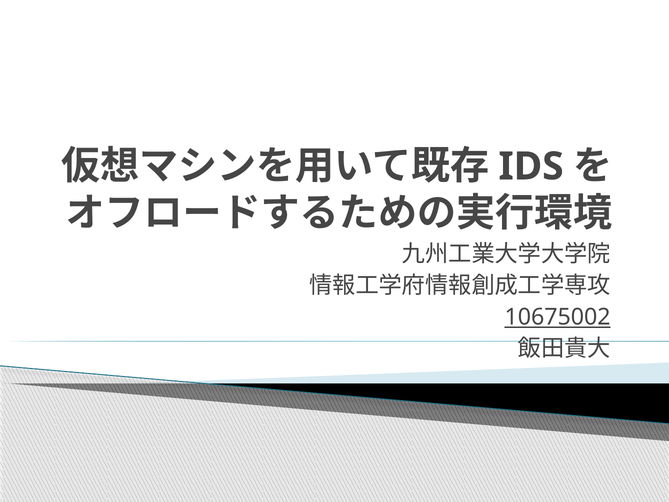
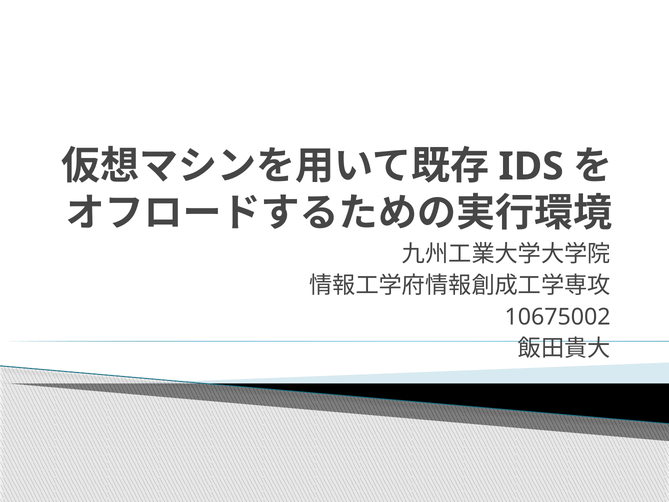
10675002 underline: present -> none (558, 317)
